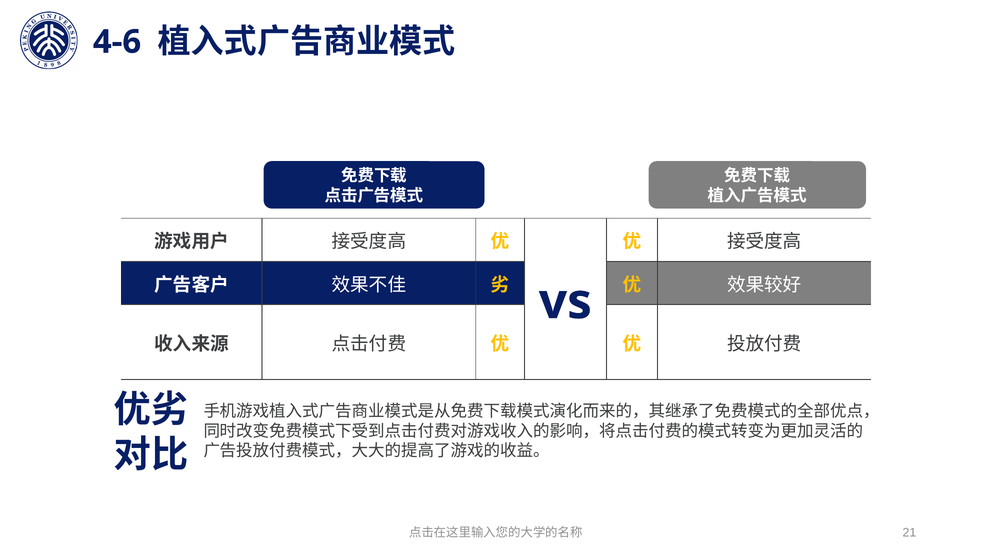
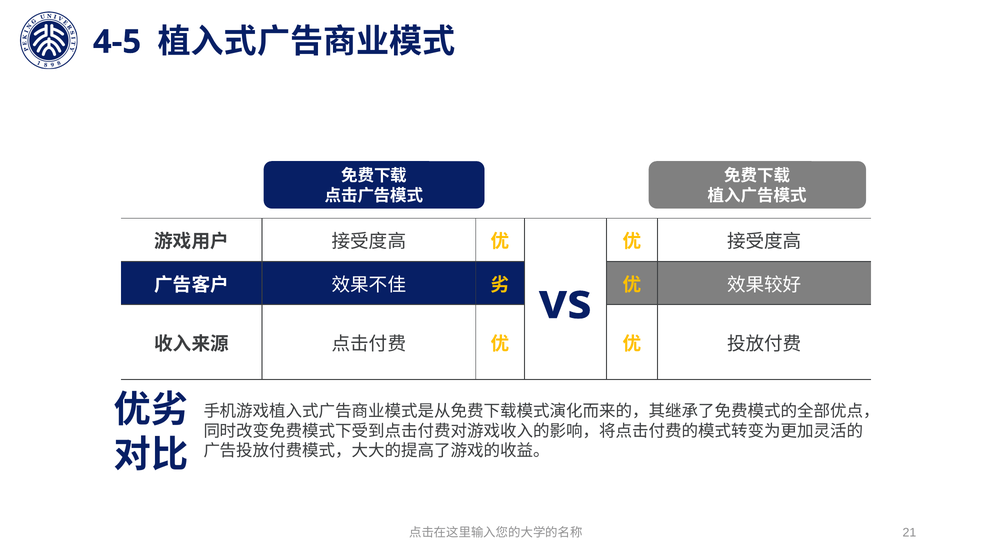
4-6: 4-6 -> 4-5 (117, 42)
